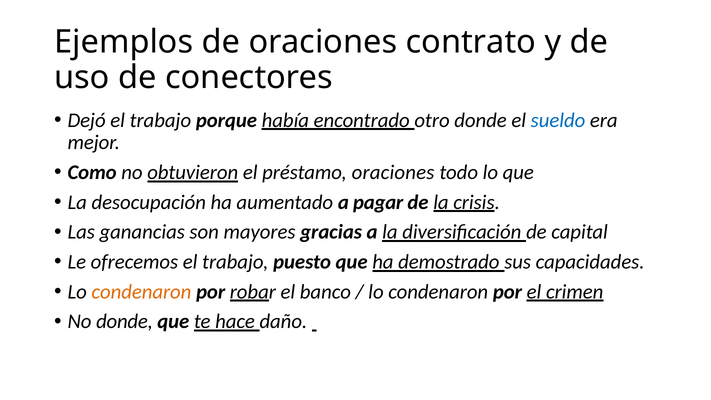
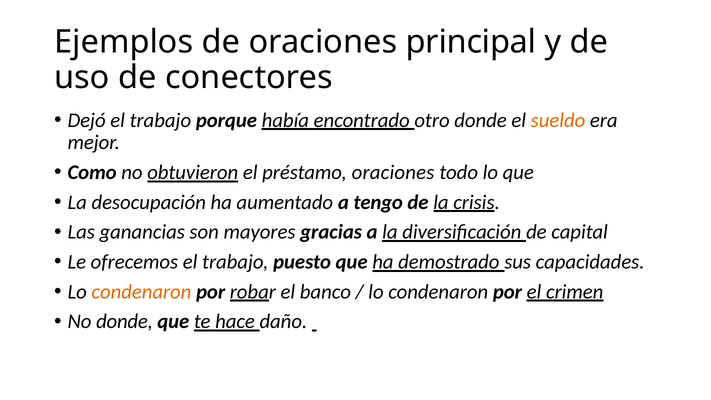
contrato: contrato -> principal (471, 42)
sueldo colour: blue -> orange (558, 120)
pagar: pagar -> tengo (378, 202)
